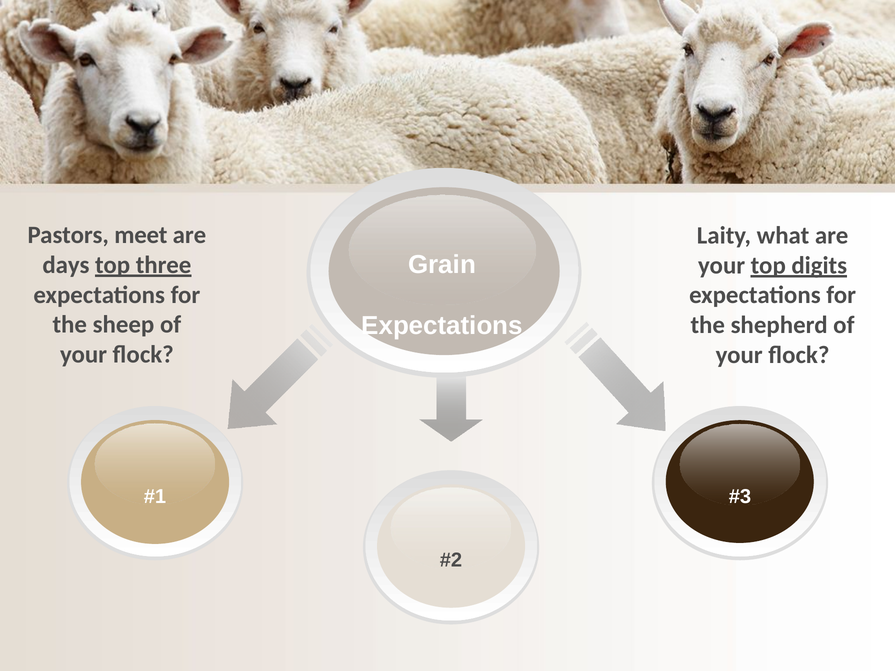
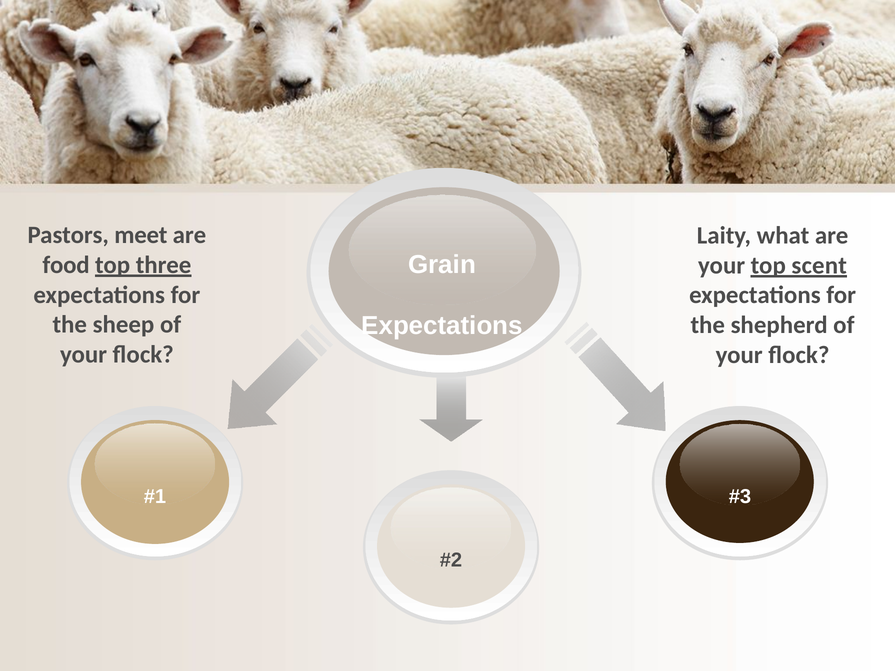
days: days -> food (66, 265)
digits: digits -> scent (819, 265)
